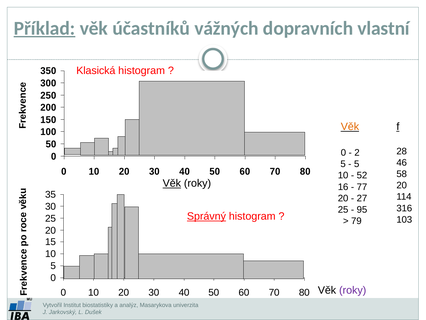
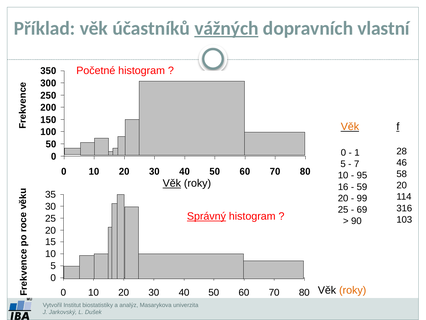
Příklad underline: present -> none (44, 28)
vážných underline: none -> present (226, 28)
Klasická: Klasická -> Početné (96, 70)
2: 2 -> 1 (357, 152)
5: 5 -> 7 (357, 164)
52: 52 -> 95 (362, 175)
77: 77 -> 59 (362, 187)
27: 27 -> 99 (362, 198)
95: 95 -> 69 (362, 209)
79: 79 -> 90 (356, 221)
roky colour: purple -> orange (353, 290)
